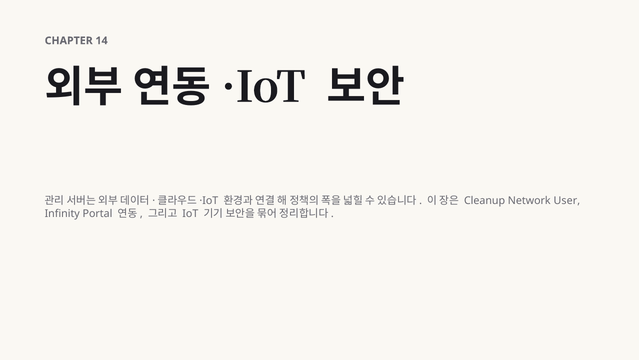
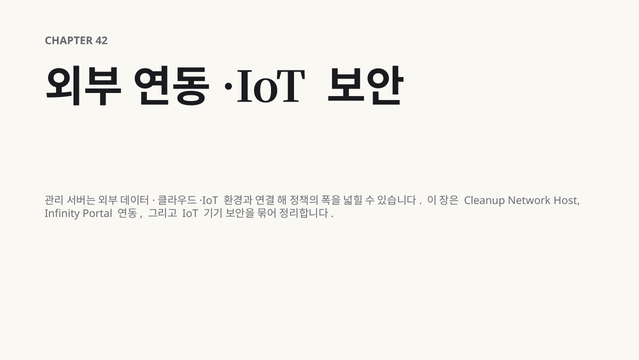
14: 14 -> 42 (102, 41)
User: User -> Host (567, 200)
